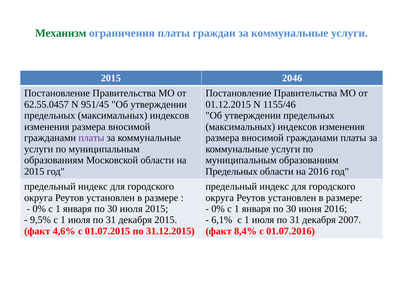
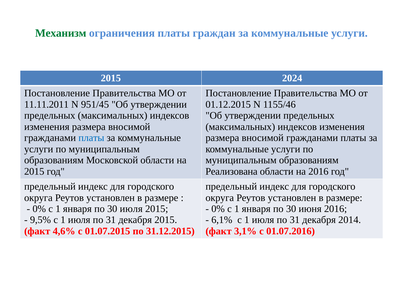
2046: 2046 -> 2024 (292, 78)
62.55.0457: 62.55.0457 -> 11.11.2011 (46, 105)
платы colour: purple -> blue (91, 138)
Предельных: Предельных -> Реализована (231, 171)
2007: 2007 -> 2014 (350, 220)
8,4%: 8,4% -> 3,1% (245, 231)
